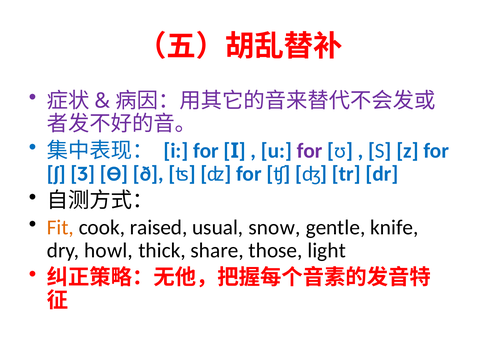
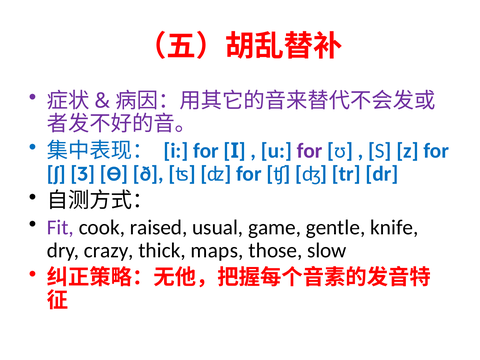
Fit colour: orange -> purple (60, 227)
snow: snow -> game (275, 227)
howl: howl -> crazy (109, 251)
share: share -> maps (217, 251)
light: light -> slow (327, 251)
